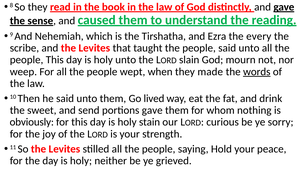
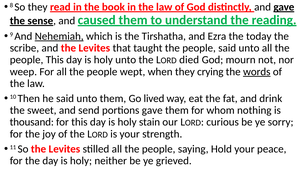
Nehemiah underline: none -> present (59, 36)
every: every -> today (259, 36)
slain: slain -> died (189, 60)
made: made -> crying (210, 72)
obviously: obviously -> thousand (32, 122)
